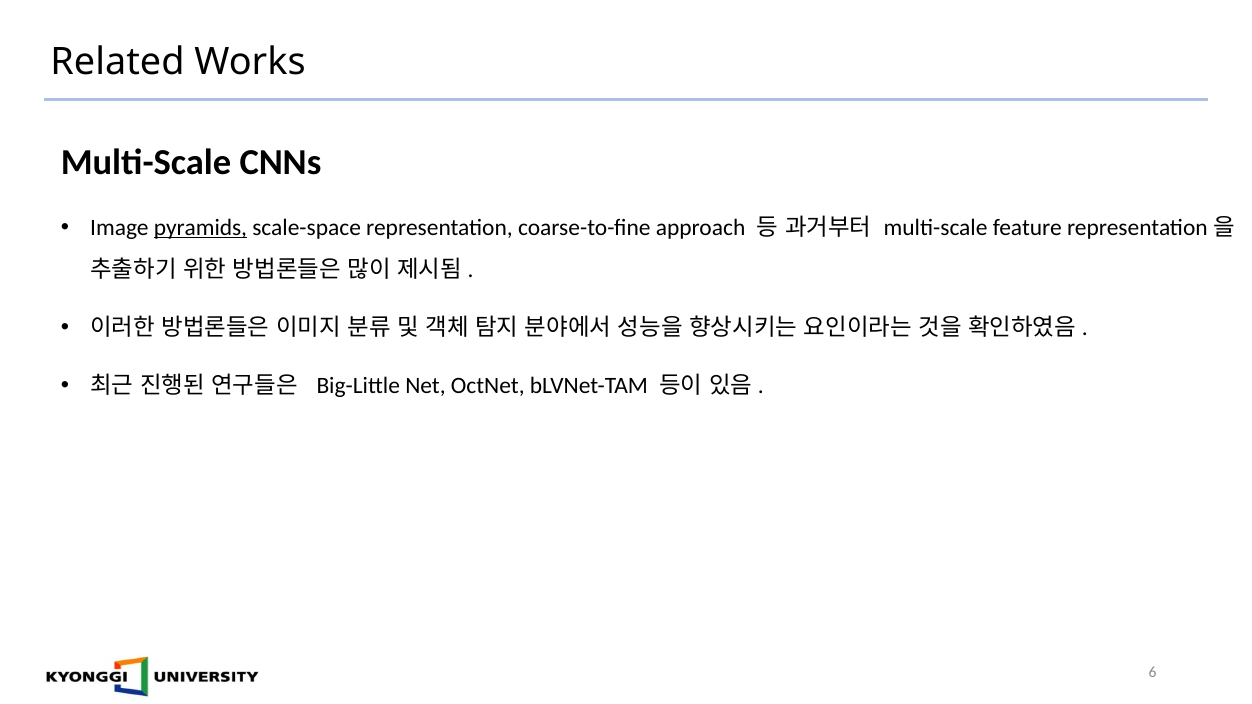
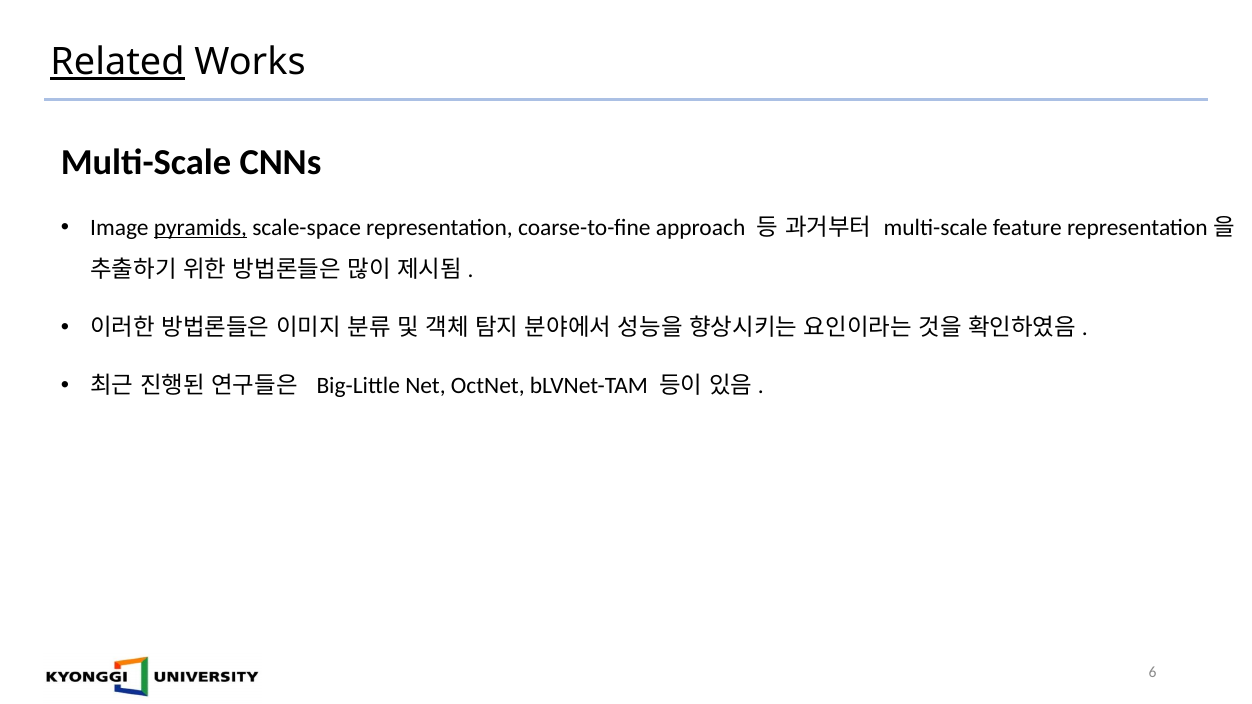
Related underline: none -> present (118, 62)
